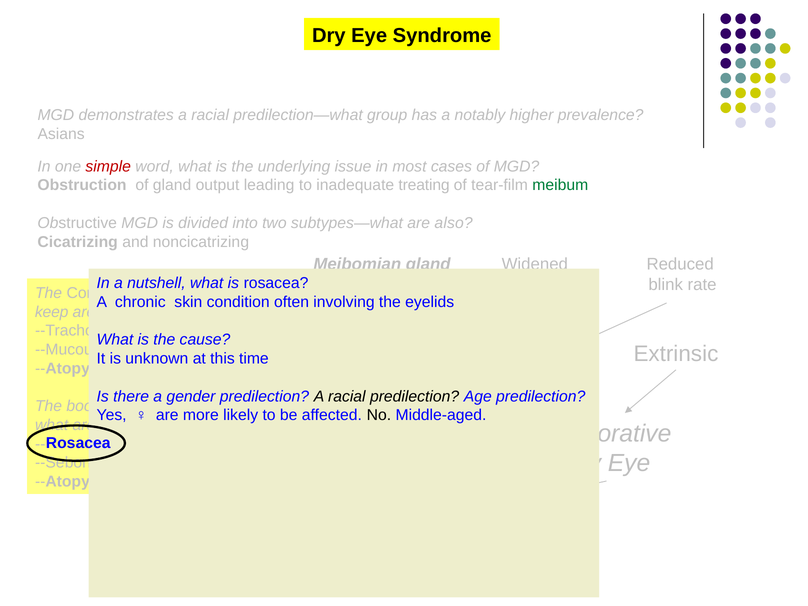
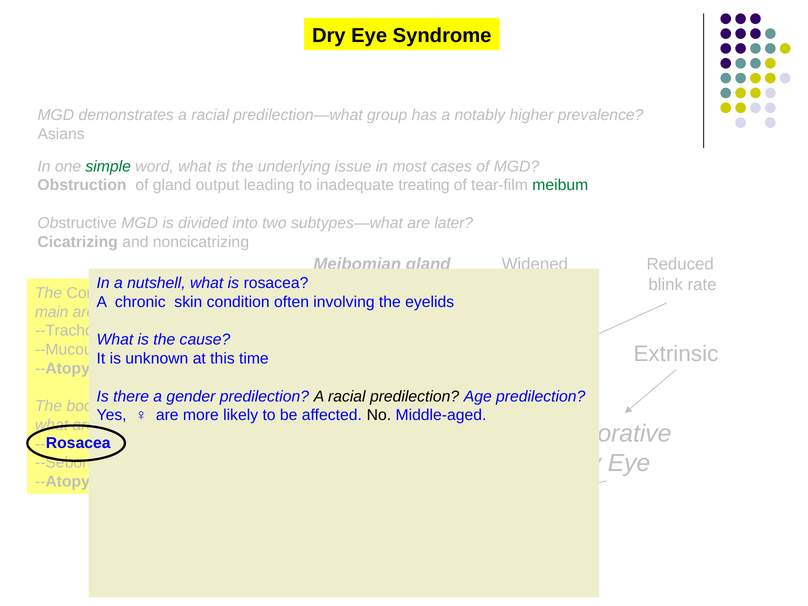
simple colour: red -> green (108, 166)
also: also -> later (454, 223)
keep: keep -> main (52, 312)
